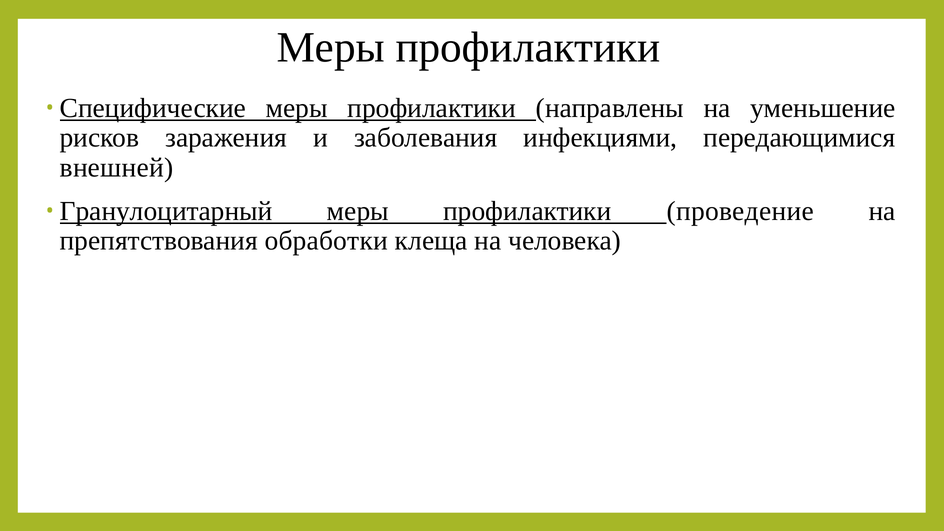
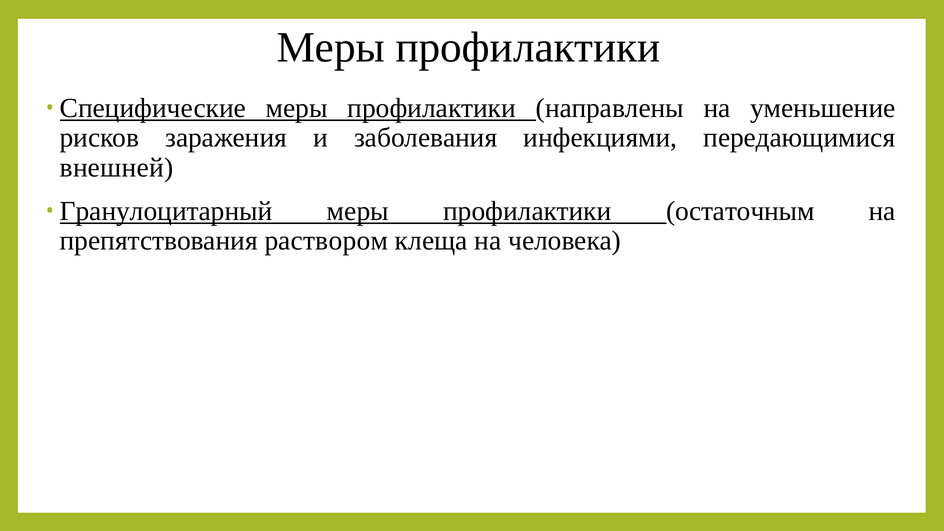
проведение: проведение -> остаточным (740, 211)
обработки: обработки -> раствором (326, 241)
